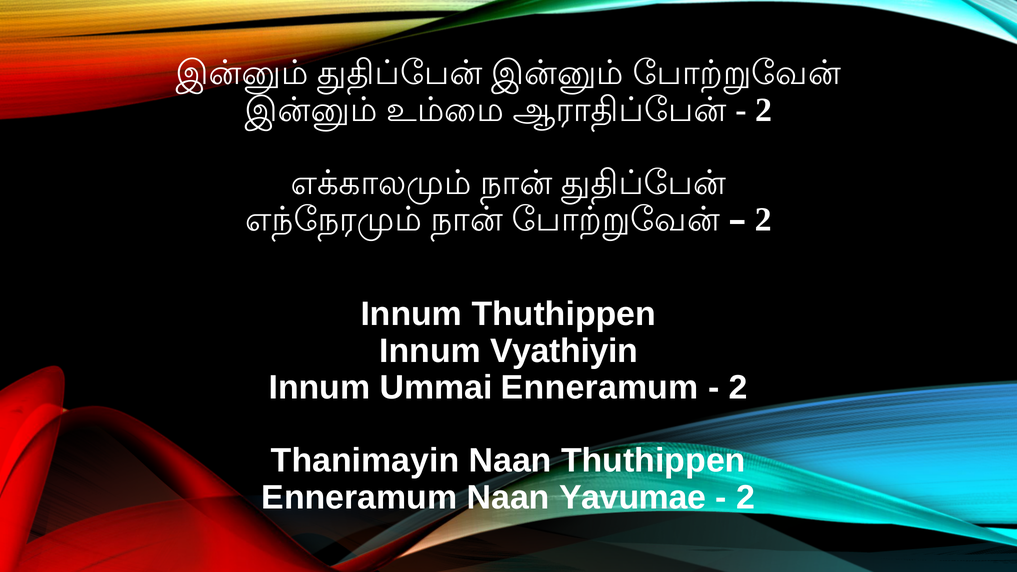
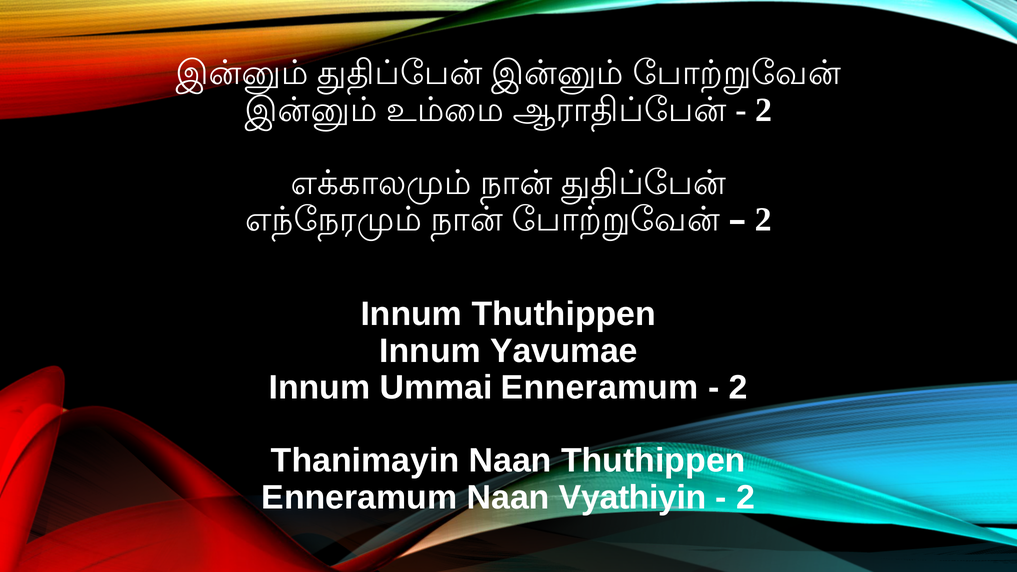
Vyathiyin: Vyathiyin -> Yavumae (564, 351)
Yavumae: Yavumae -> Vyathiyin (633, 497)
